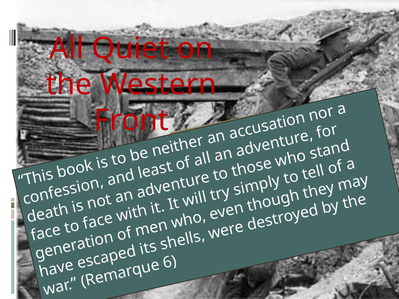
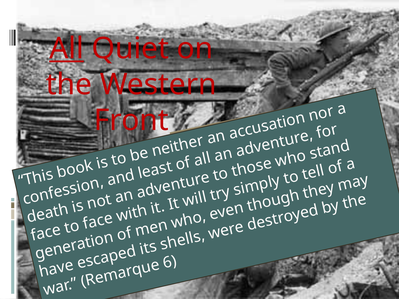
All underline: none -> present (67, 49)
